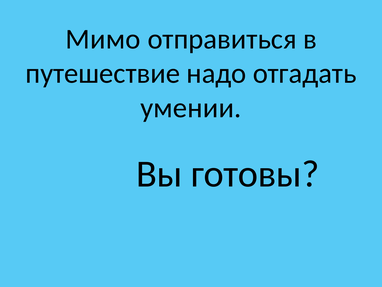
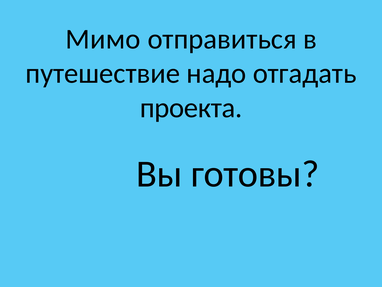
умении: умении -> проекта (191, 108)
